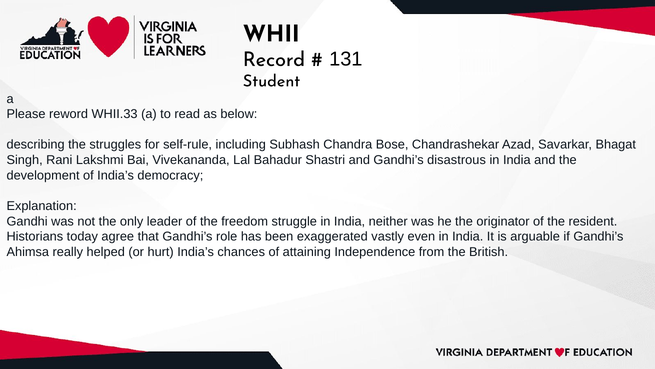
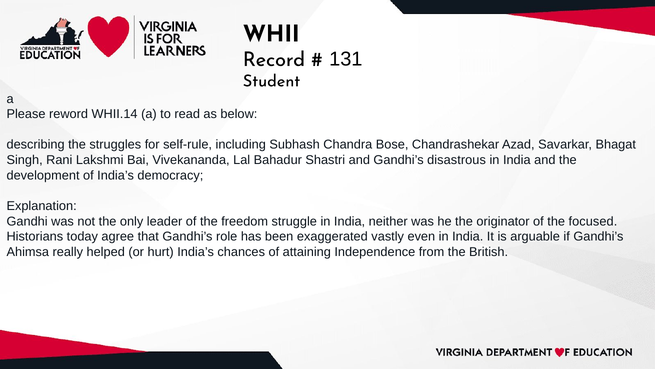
WHII.33: WHII.33 -> WHII.14 (115, 114)
resident: resident -> focused (593, 221)
